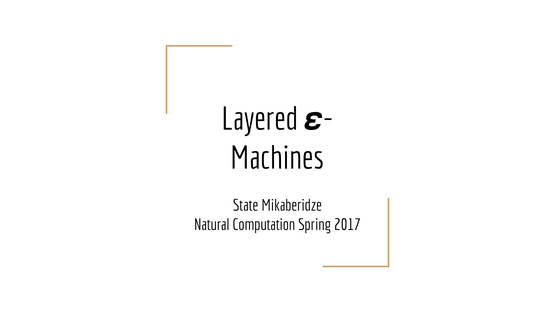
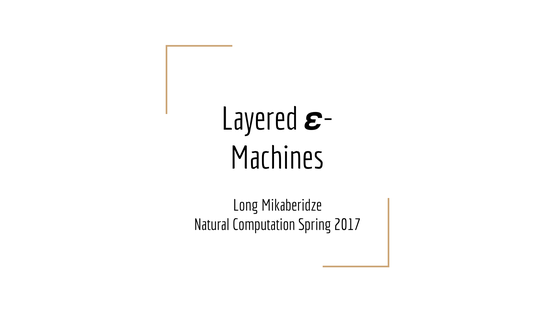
State: State -> Long (246, 206)
